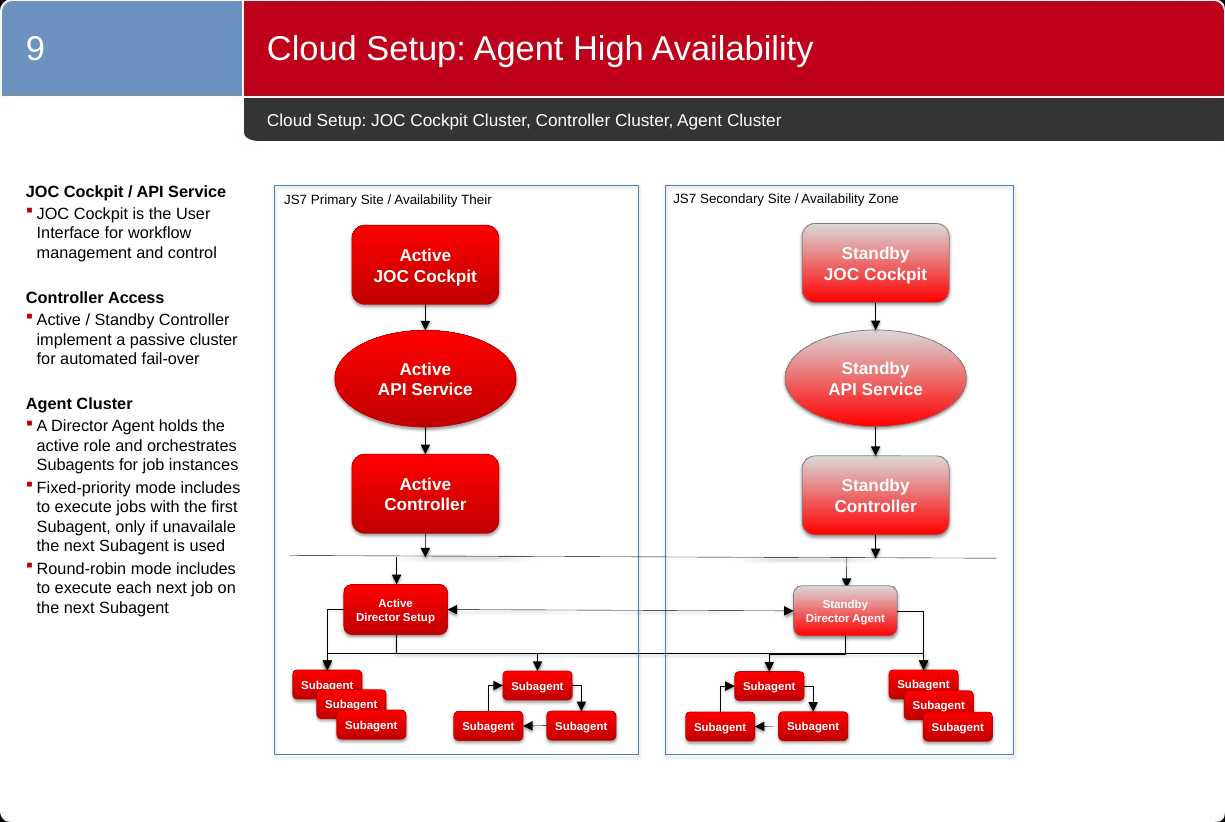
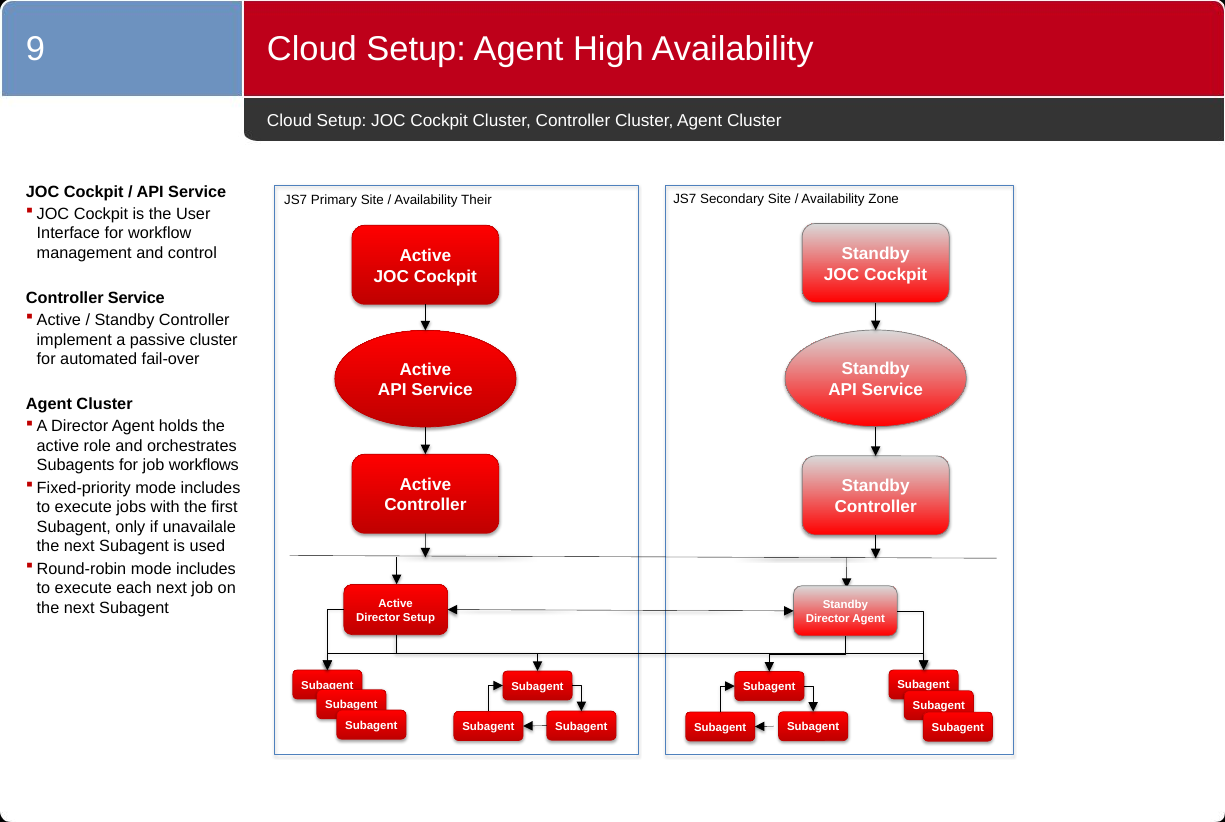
Controller Access: Access -> Service (136, 298)
instances: instances -> workflows (204, 466)
